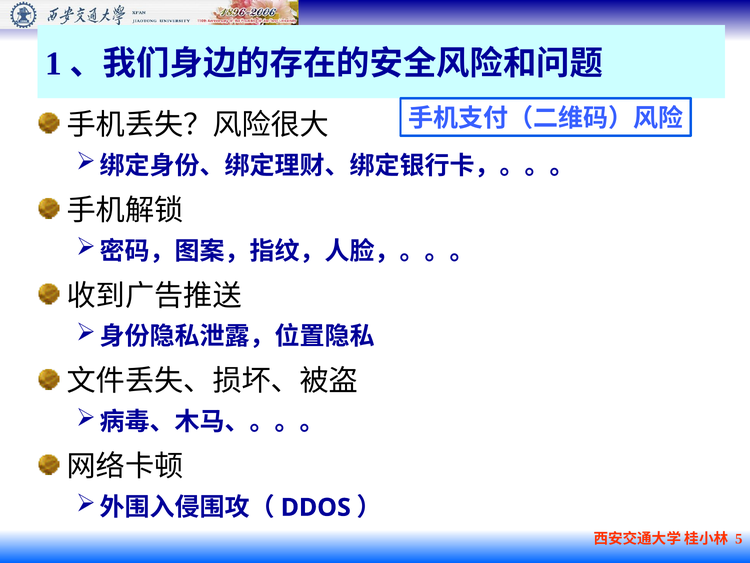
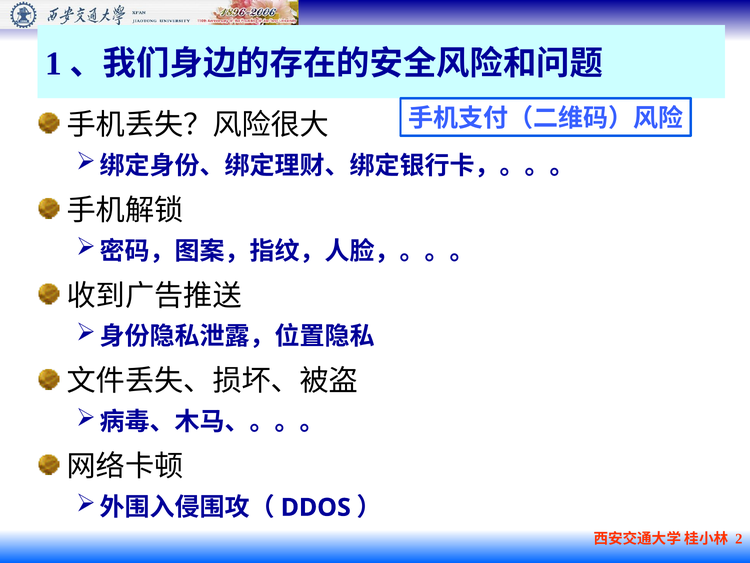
5: 5 -> 2 (739, 539)
